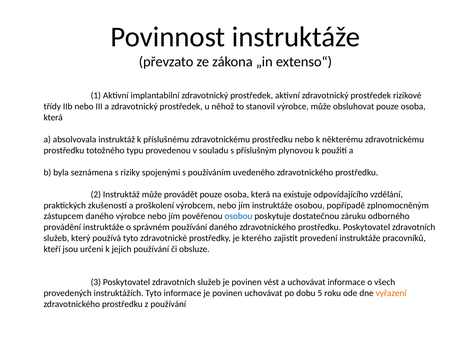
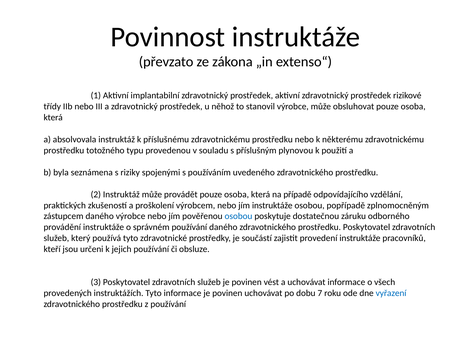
existuje: existuje -> případě (297, 194)
kterého: kterého -> součástí (257, 238)
5: 5 -> 7 (320, 293)
vyřazení colour: orange -> blue (391, 293)
